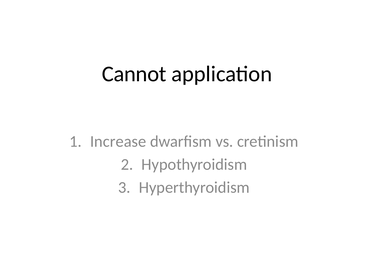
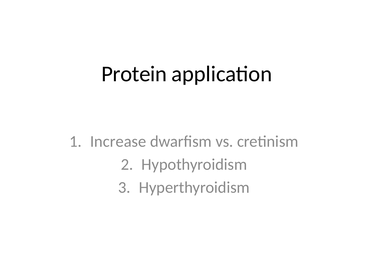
Cannot: Cannot -> Protein (134, 74)
